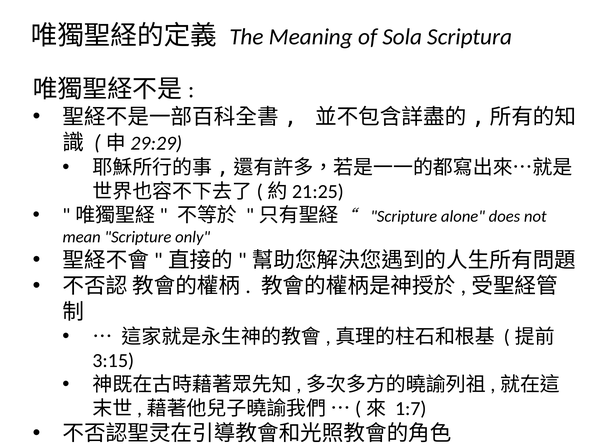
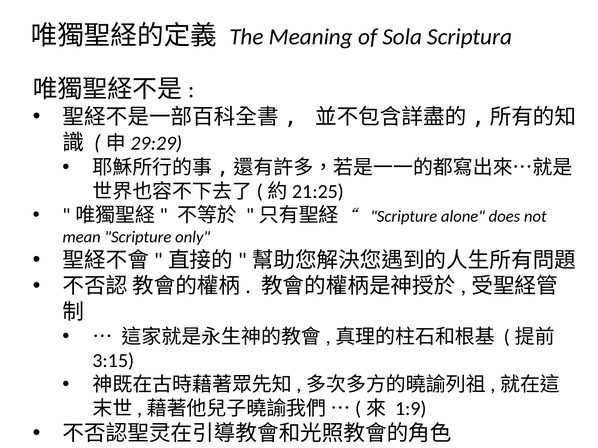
1:7: 1:7 -> 1:9 (411, 409)
